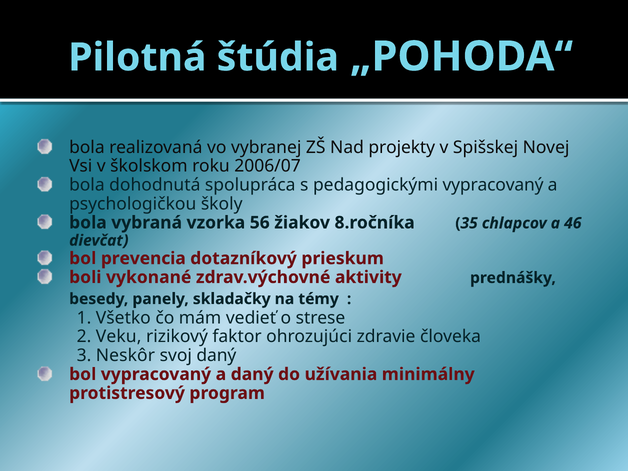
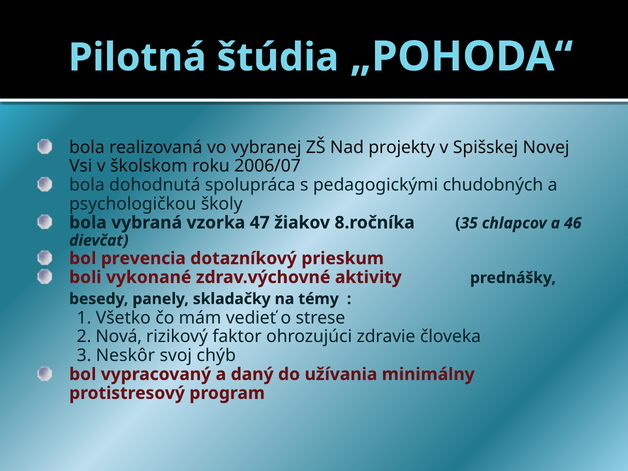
pedagogickými vypracovaný: vypracovaný -> chudobných (493, 185)
56: 56 -> 47 (260, 223)
Veku: Veku -> Nová (119, 337)
svoj daný: daný -> chýb (216, 355)
